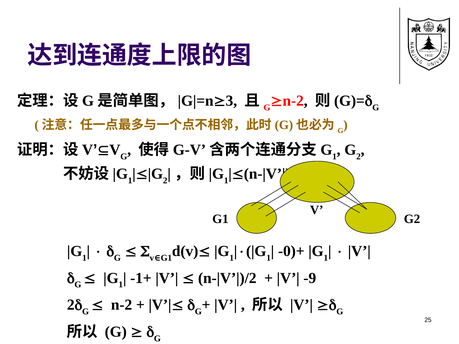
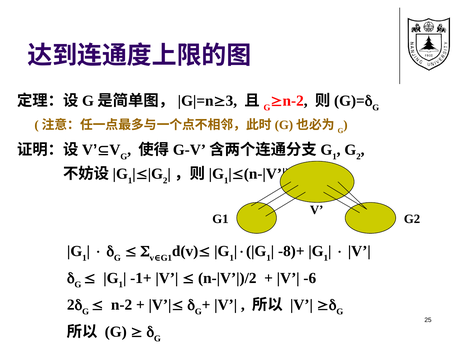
-0)+: -0)+ -> -8)+ (291, 251)
-9: -9 -> -6 (310, 278)
